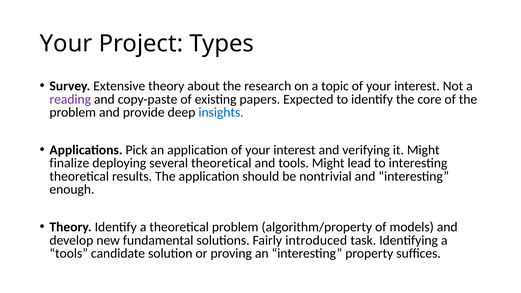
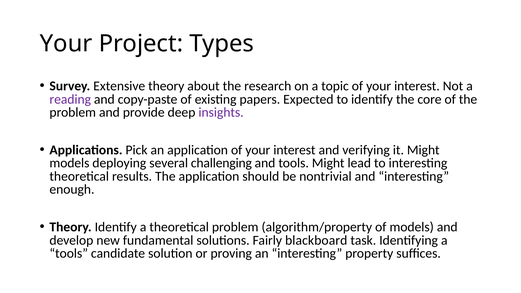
insights colour: blue -> purple (221, 112)
finalize: finalize -> models (69, 163)
several theoretical: theoretical -> challenging (221, 163)
introduced: introduced -> blackboard (316, 240)
